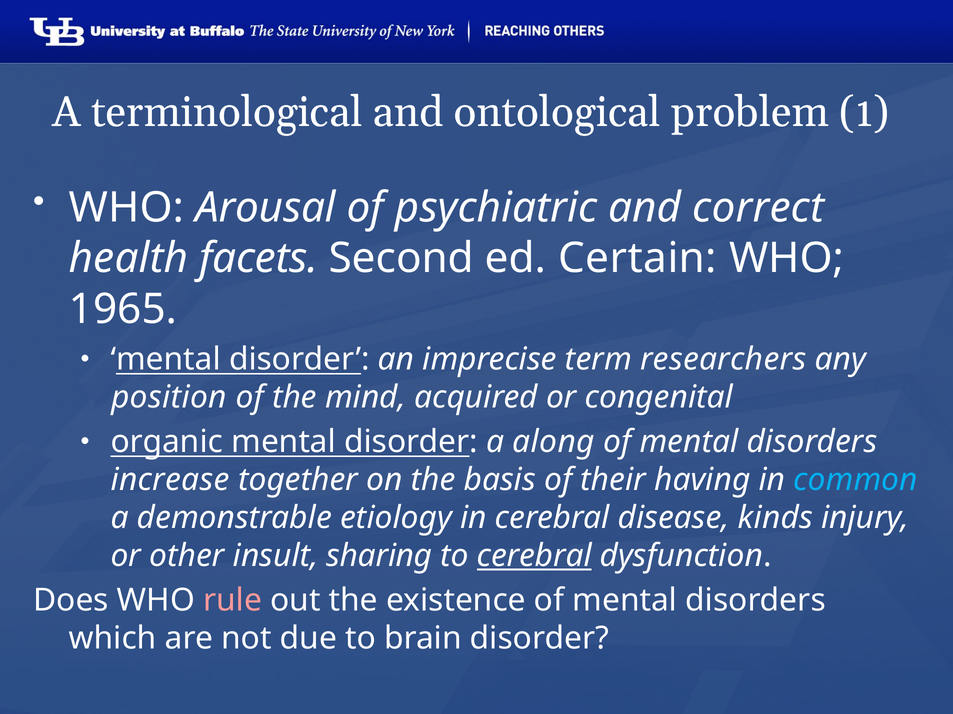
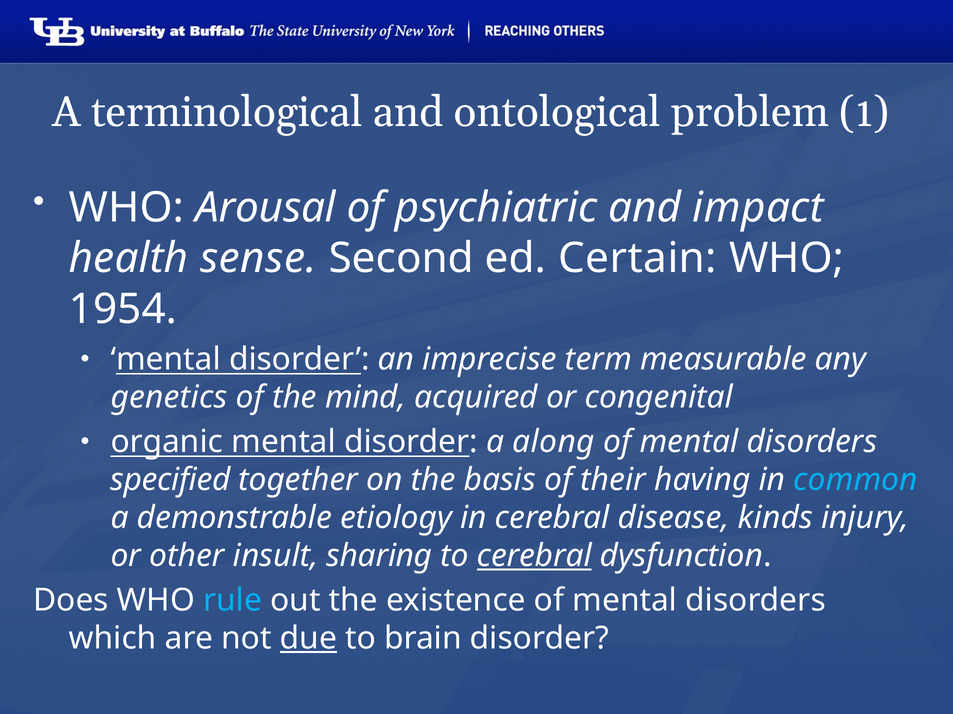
correct: correct -> impact (758, 208)
facets: facets -> sense (258, 259)
1965: 1965 -> 1954 (123, 309)
researchers: researchers -> measurable (723, 360)
position: position -> genetics (169, 398)
increase: increase -> specified (170, 480)
rule colour: pink -> light blue (233, 601)
due underline: none -> present (308, 639)
